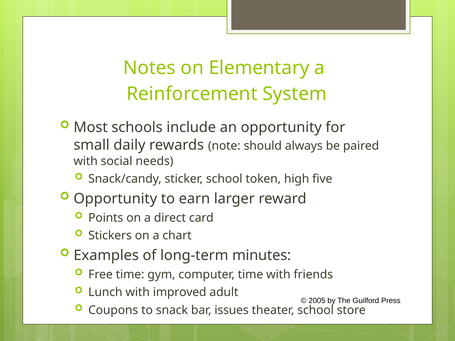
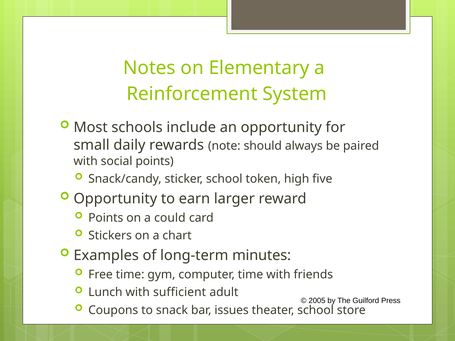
social needs: needs -> points (155, 161)
direct: direct -> could (170, 218)
improved: improved -> sufficient (180, 293)
